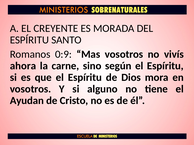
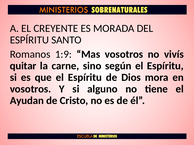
0:9: 0:9 -> 1:9 (63, 54)
ahora: ahora -> quitar (23, 66)
